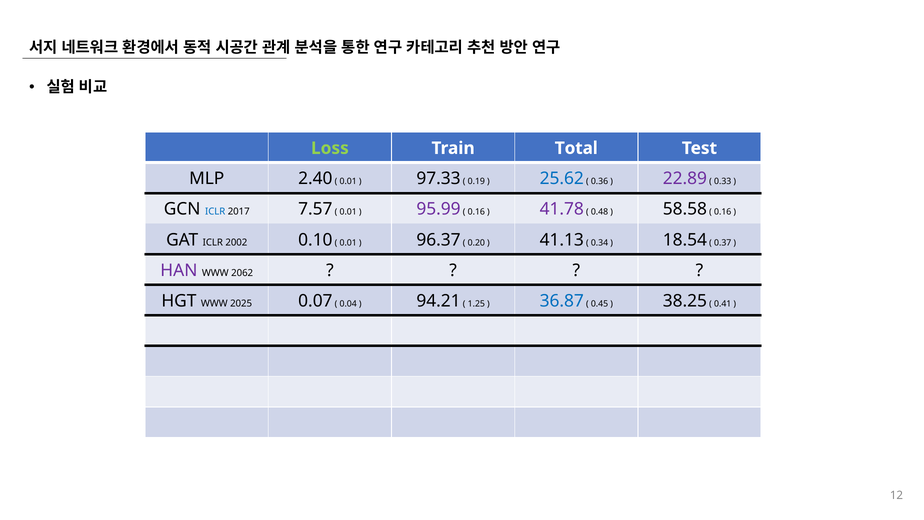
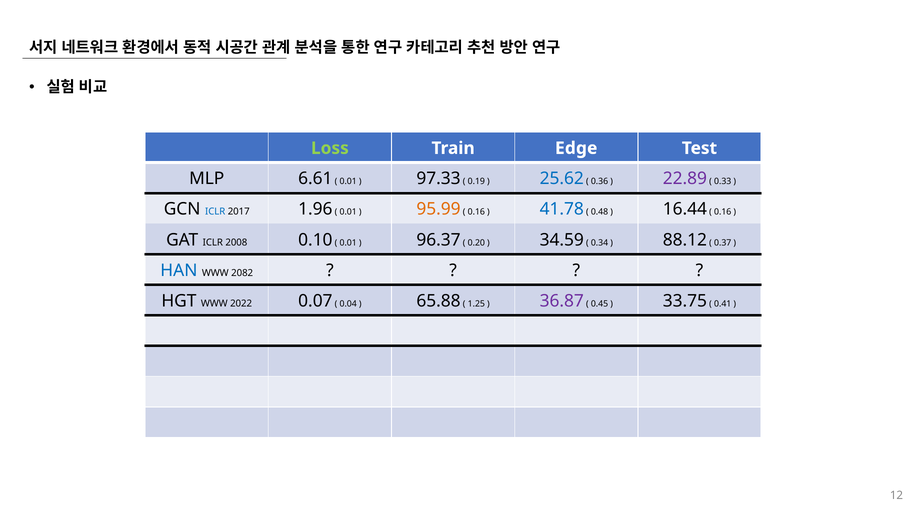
Total: Total -> Edge (576, 148)
2.40: 2.40 -> 6.61 (315, 179)
7.57: 7.57 -> 1.96 (315, 209)
95.99 colour: purple -> orange (439, 209)
41.78 colour: purple -> blue (562, 209)
58.58: 58.58 -> 16.44 (685, 209)
2002: 2002 -> 2008 (236, 242)
41.13: 41.13 -> 34.59 (562, 240)
18.54: 18.54 -> 88.12 (685, 240)
HAN colour: purple -> blue (179, 270)
2062: 2062 -> 2082 (242, 273)
2025: 2025 -> 2022 (241, 303)
94.21: 94.21 -> 65.88 (439, 301)
36.87 colour: blue -> purple (562, 301)
38.25: 38.25 -> 33.75 (685, 301)
